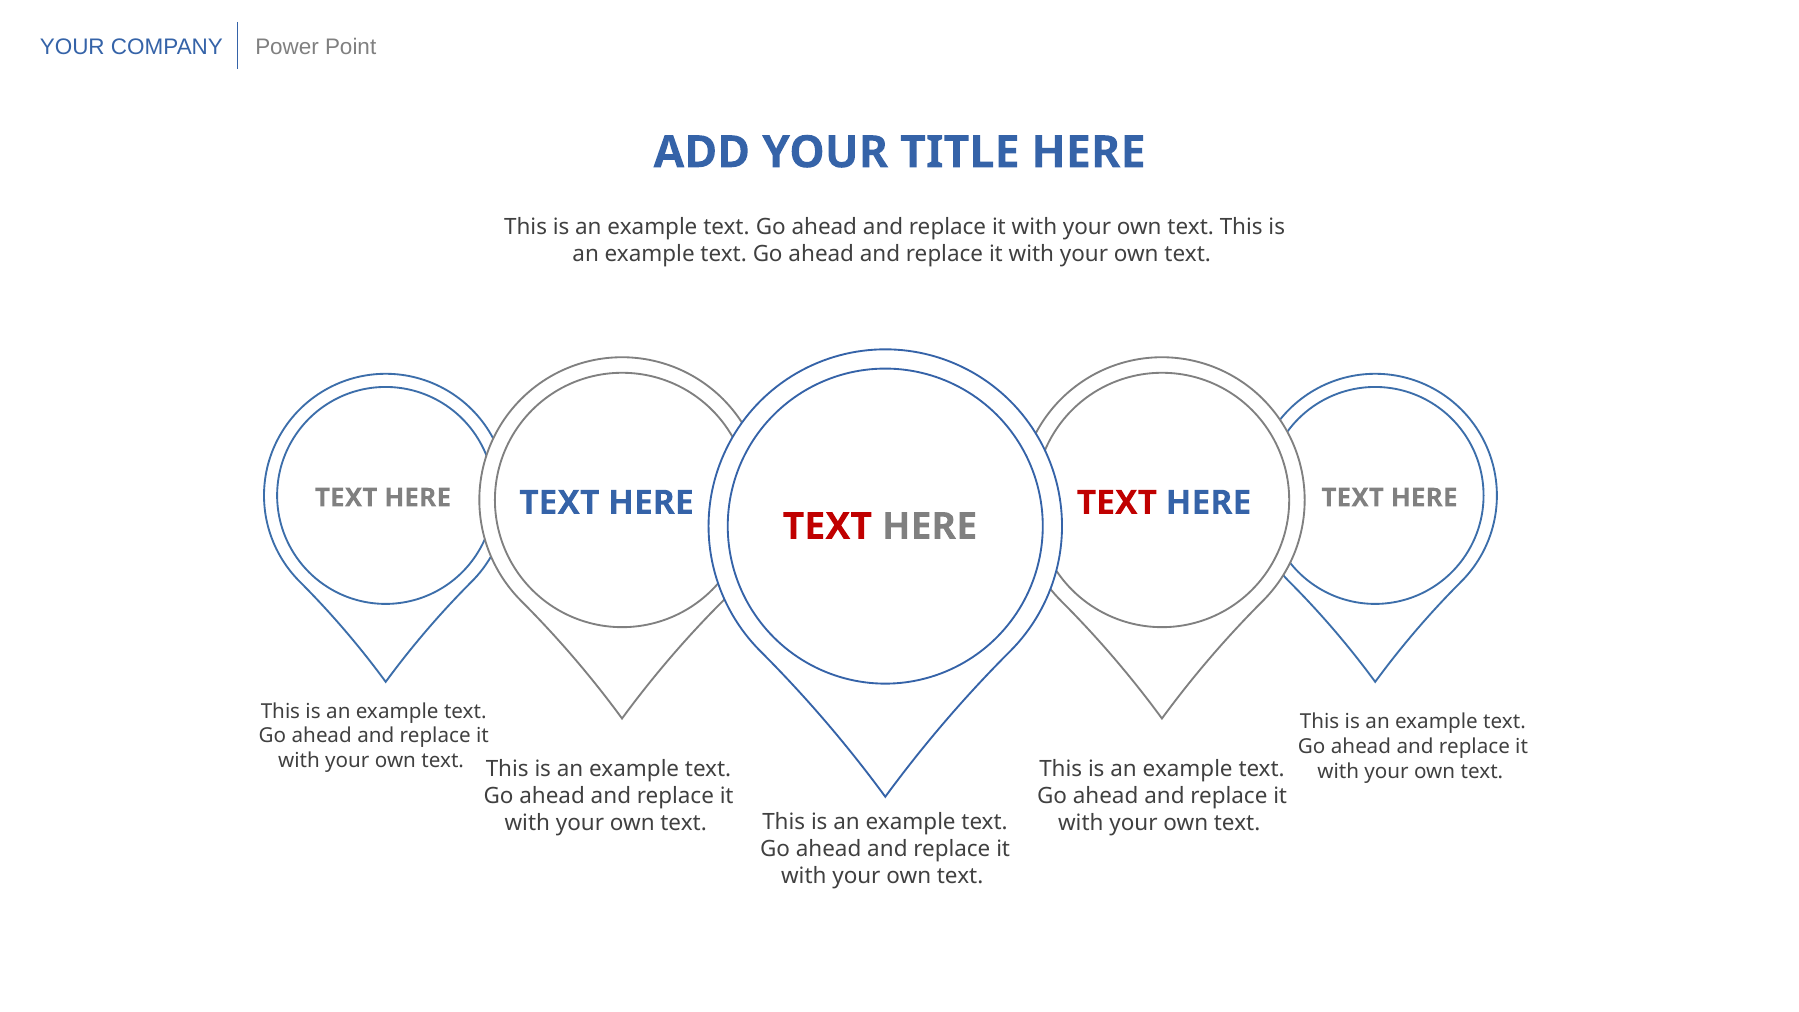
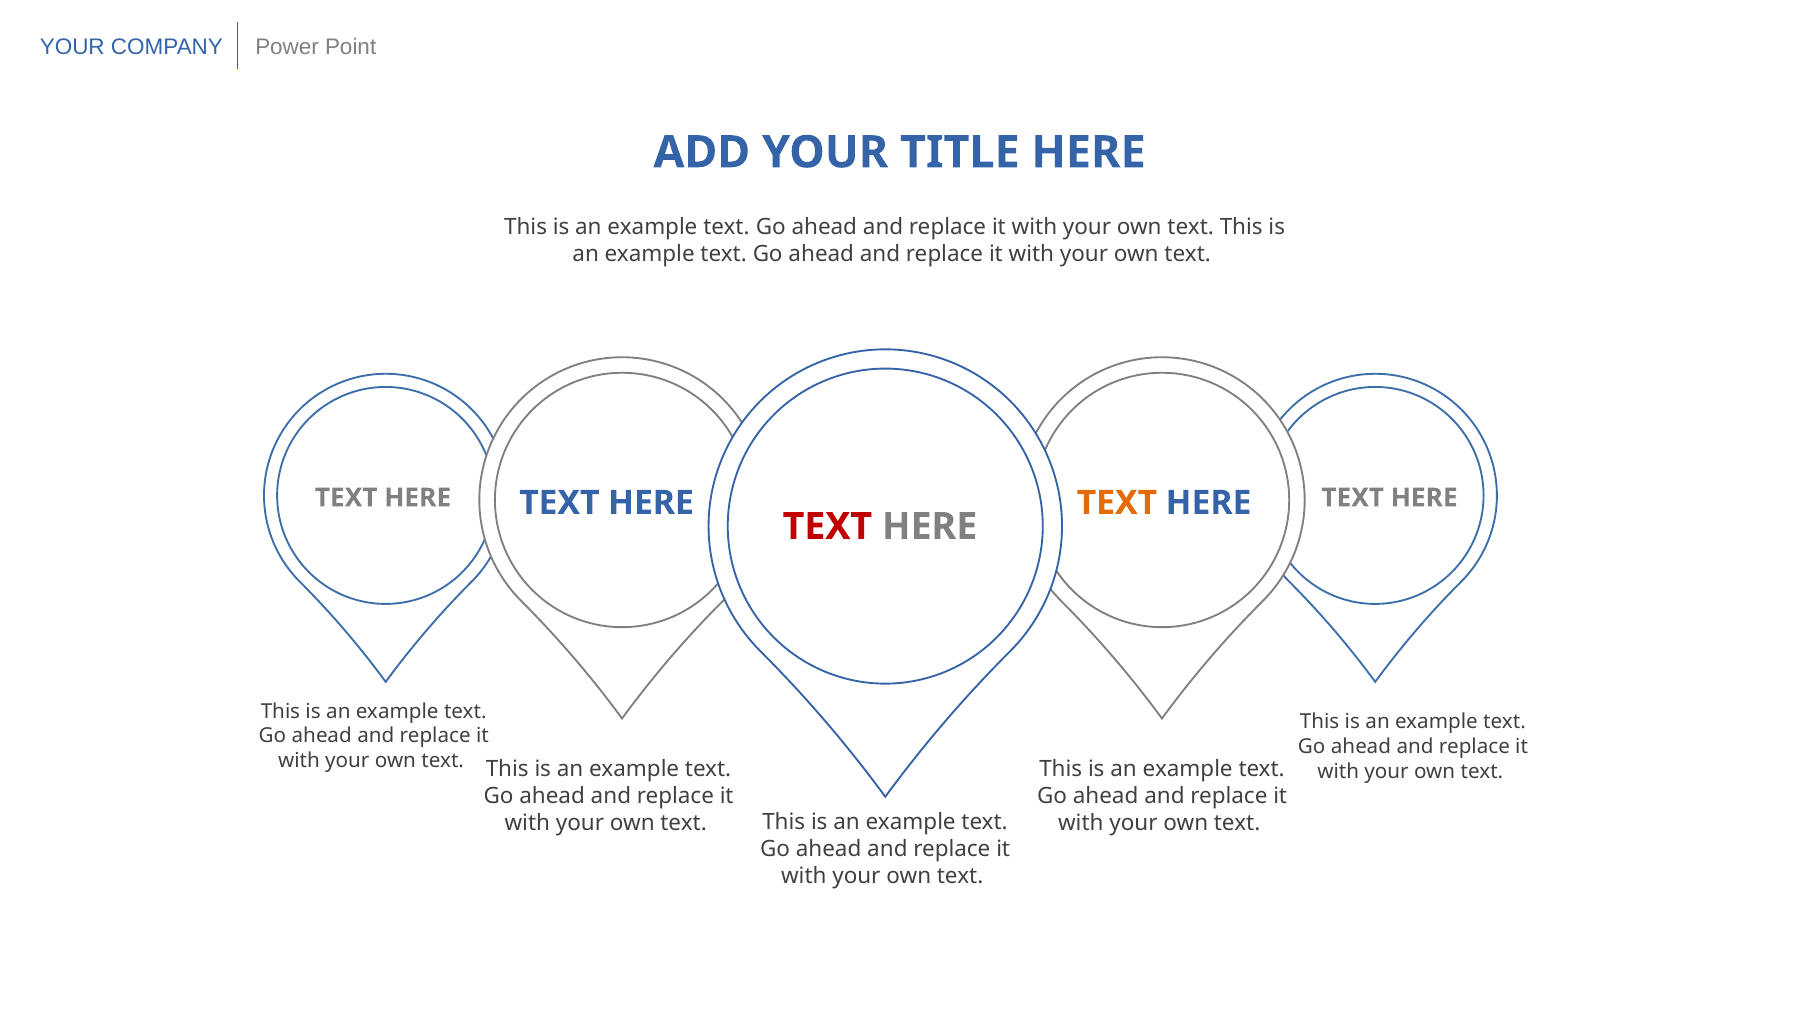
TEXT colour: red -> orange (1117, 503)
